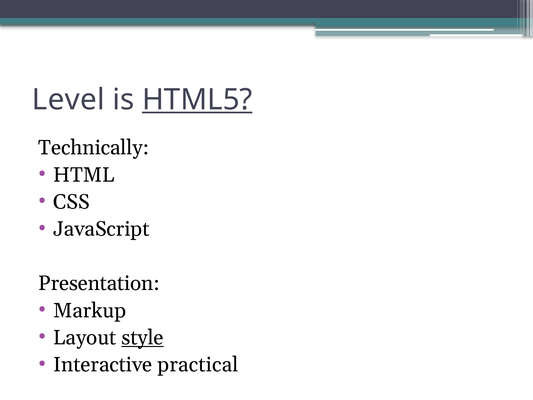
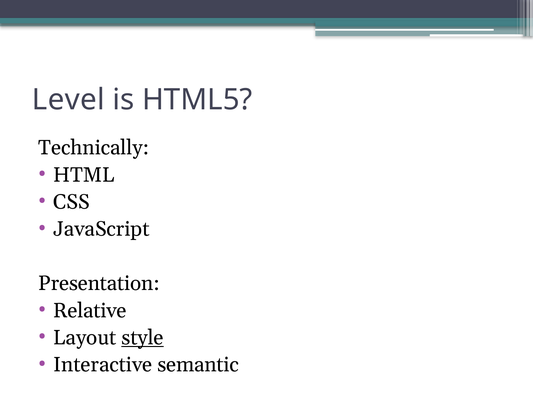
HTML5 underline: present -> none (197, 100)
Markup: Markup -> Relative (90, 310)
practical: practical -> semantic (198, 365)
